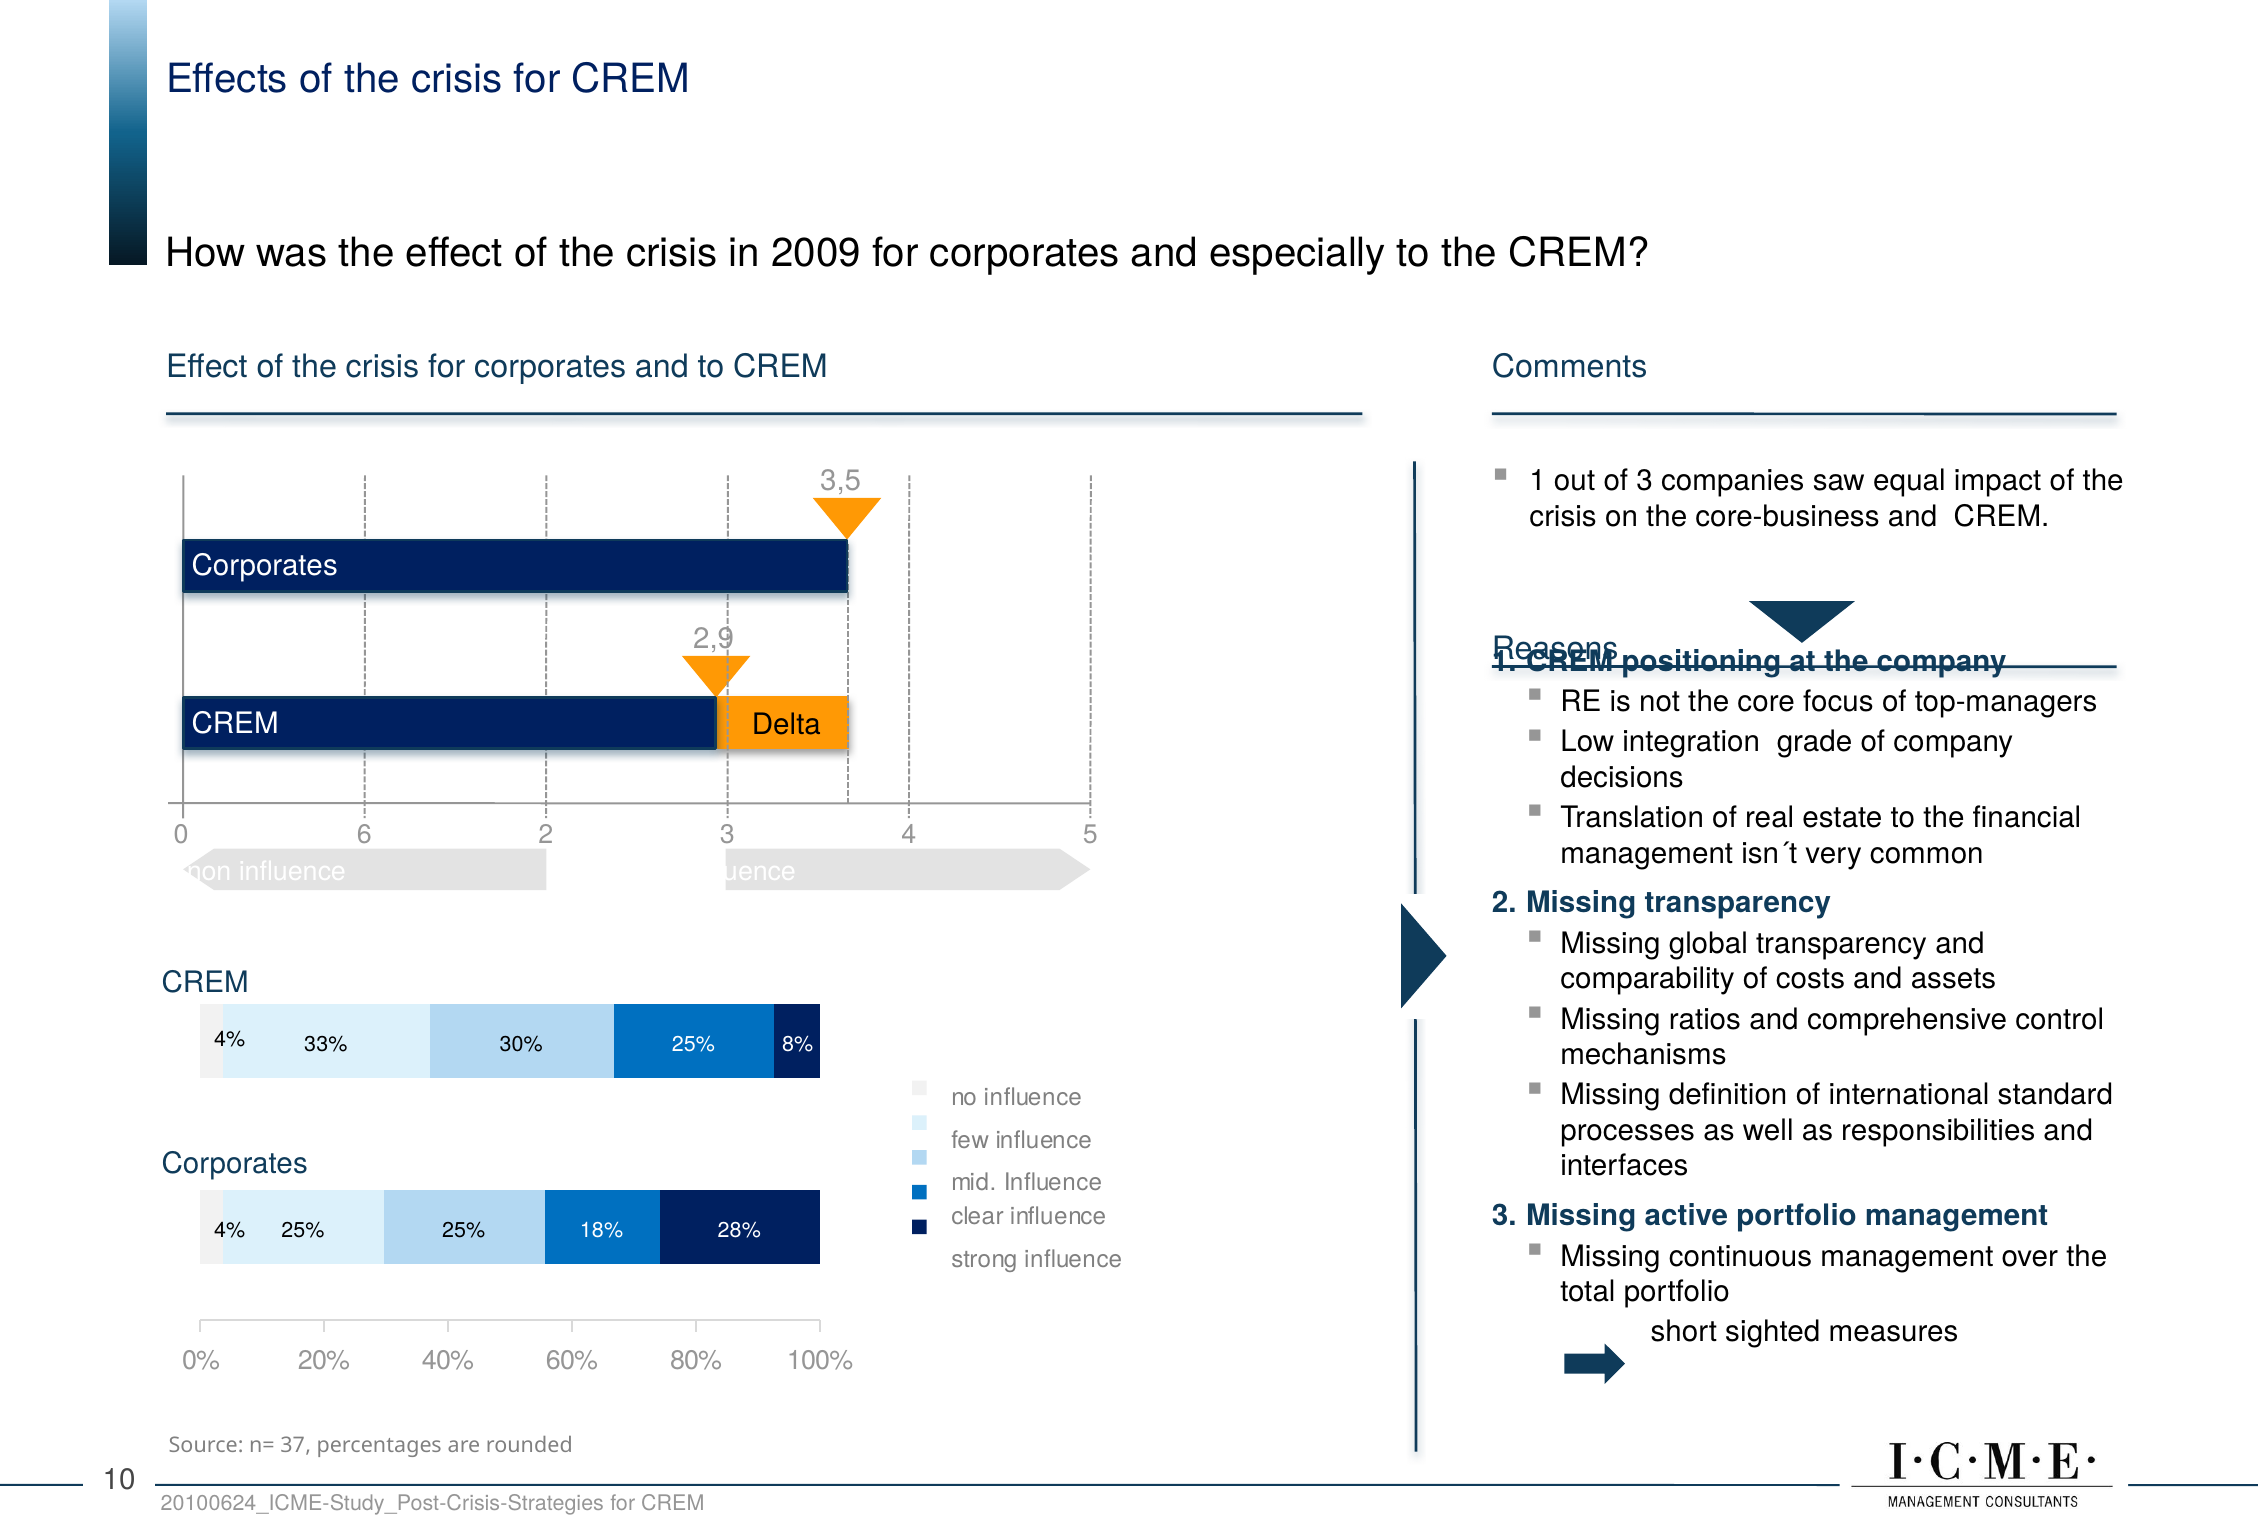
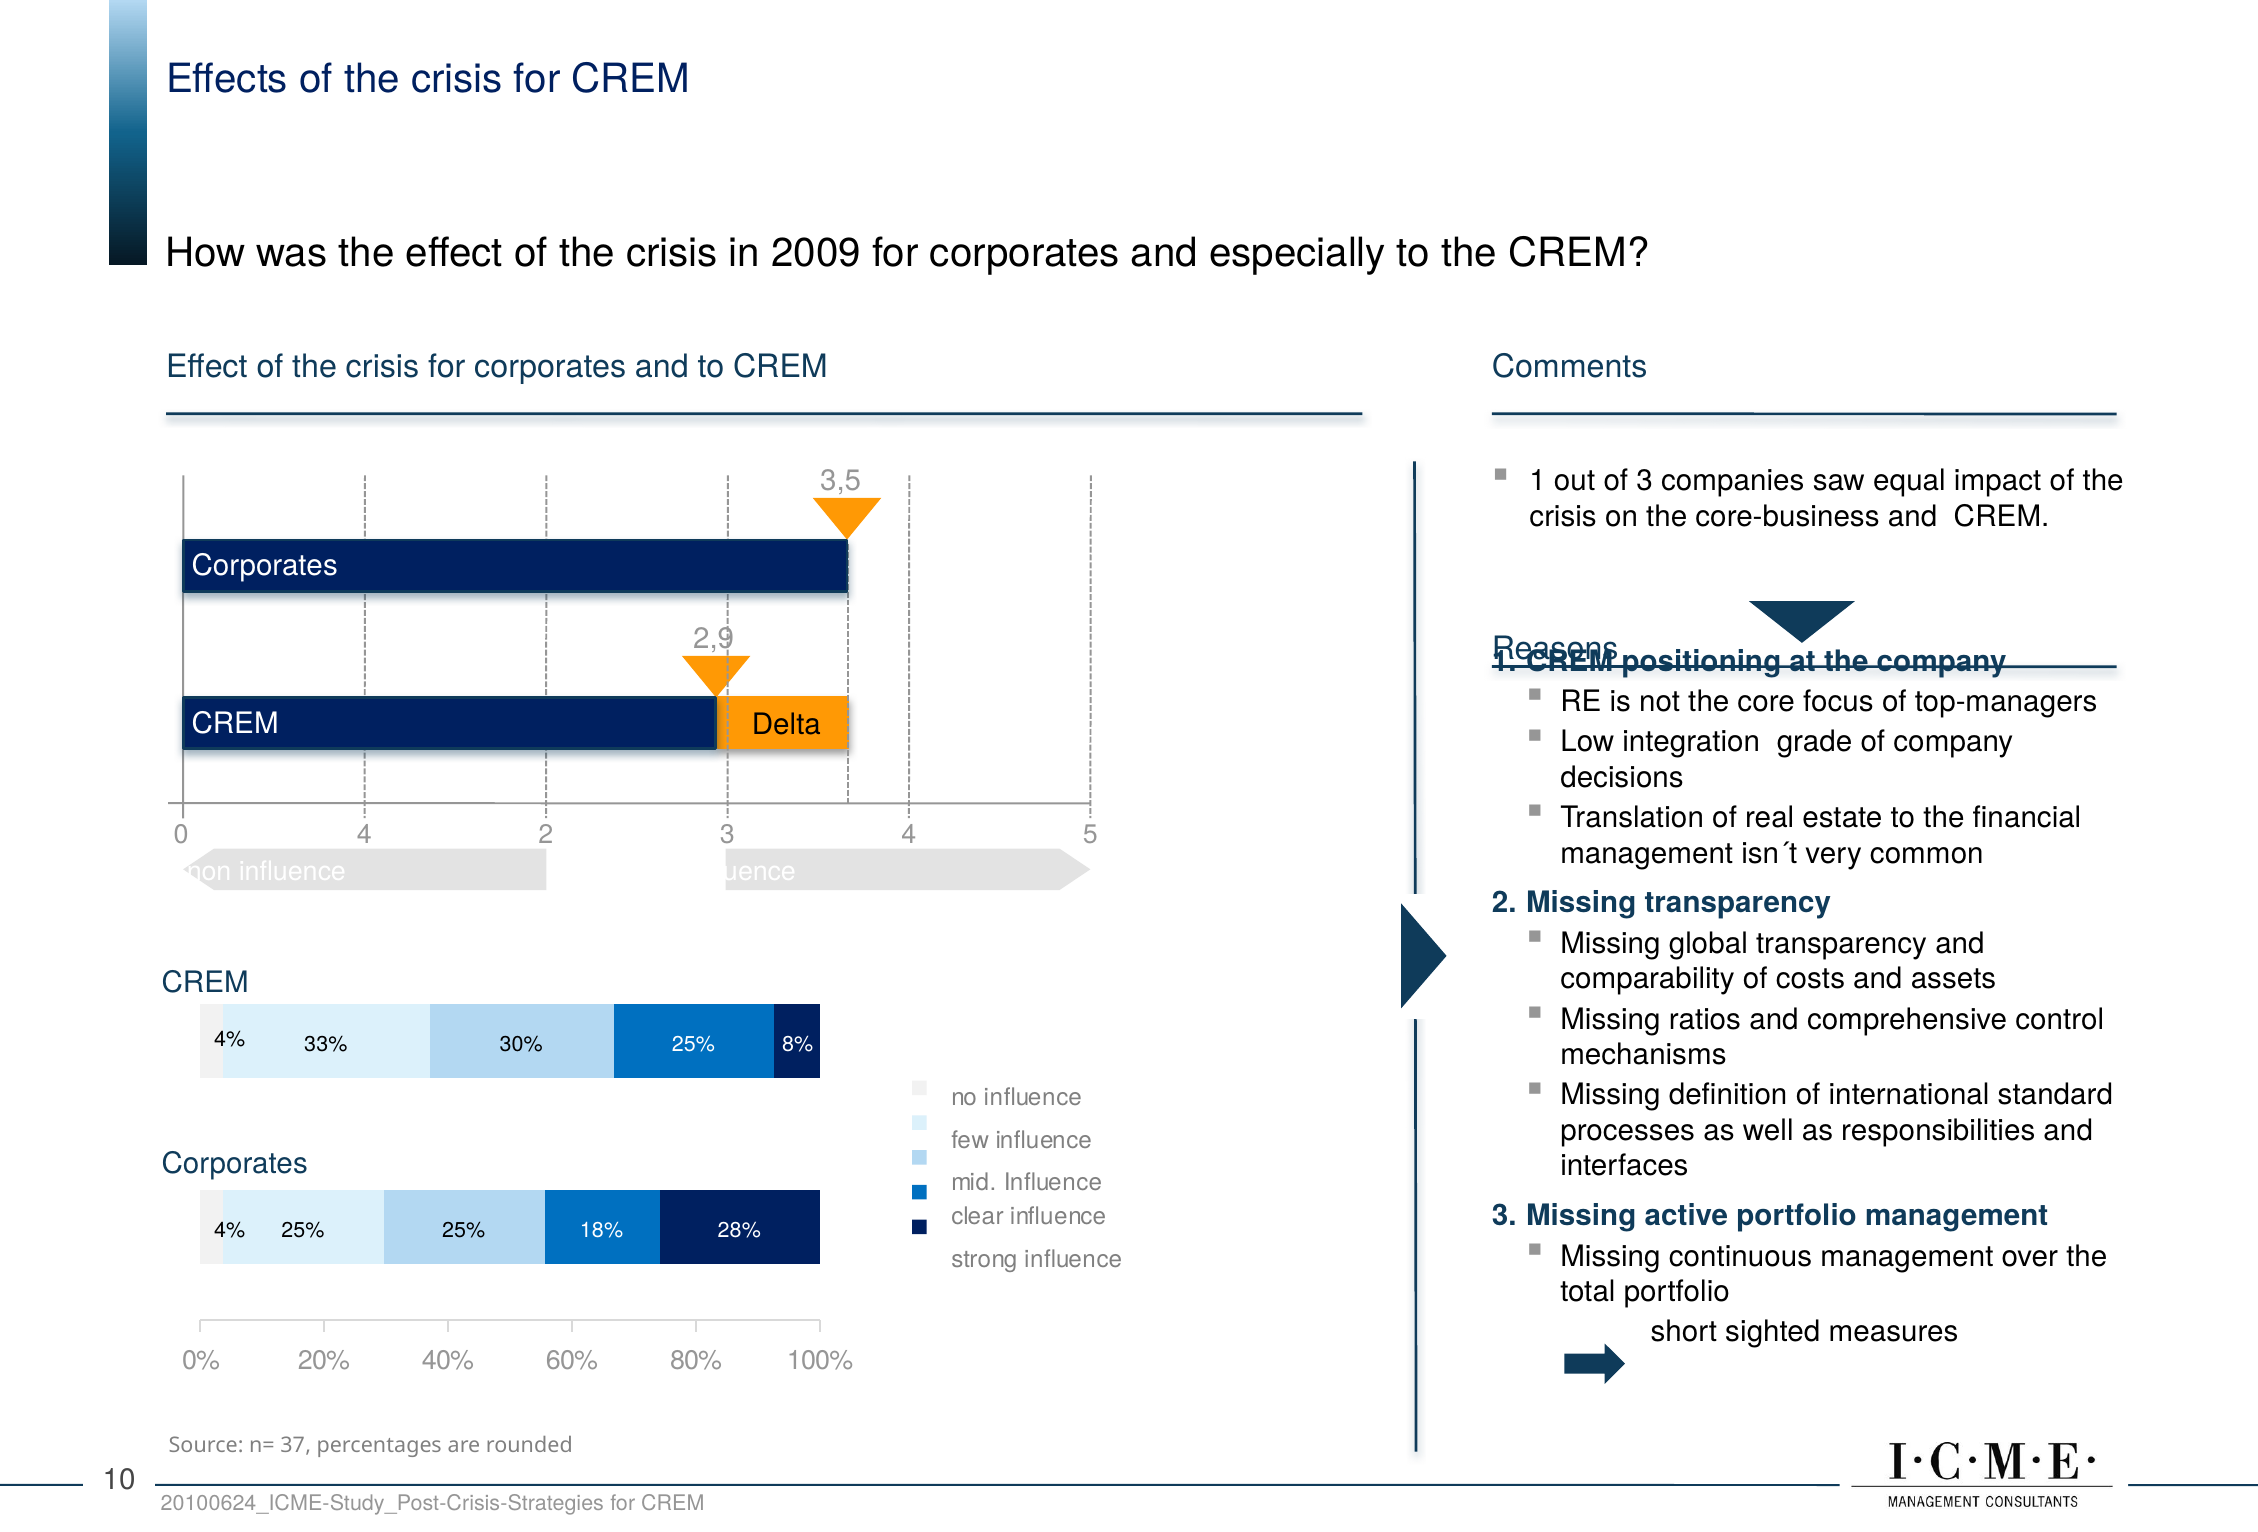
0 6: 6 -> 4 (364, 834)
